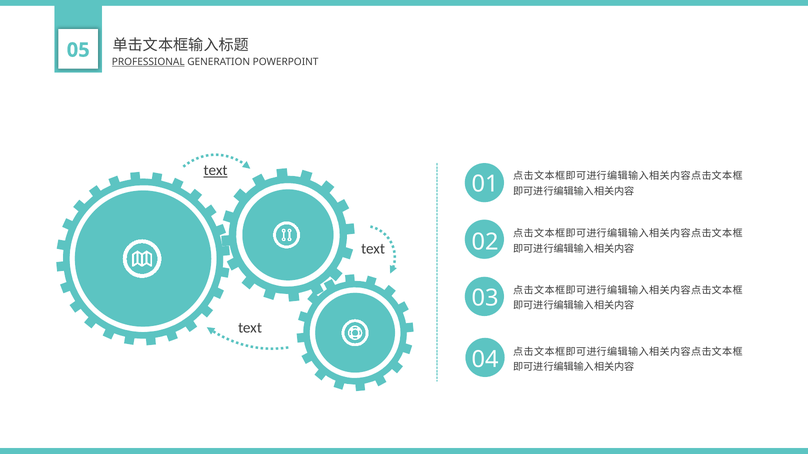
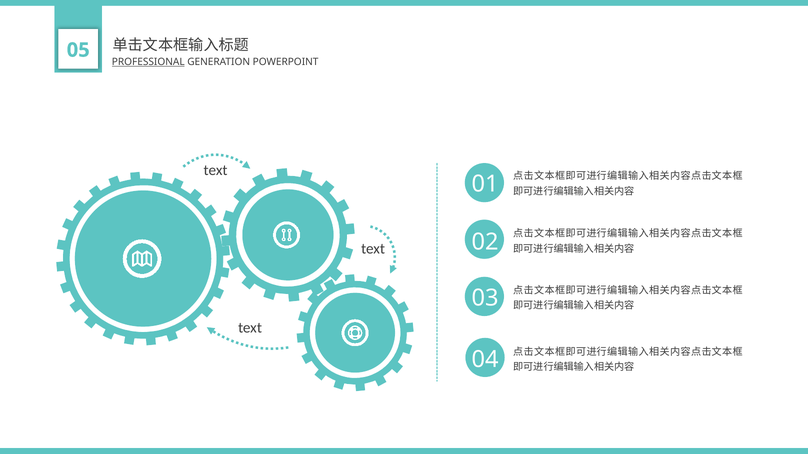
text underline: present -> none (216, 171)
